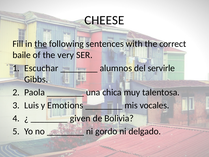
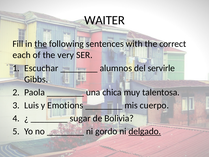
CHEESE: CHEESE -> WAITER (105, 20)
baile: baile -> each (22, 55)
vocales: vocales -> cuerpo (154, 105)
given: given -> sugar (80, 118)
delgado underline: none -> present (145, 131)
